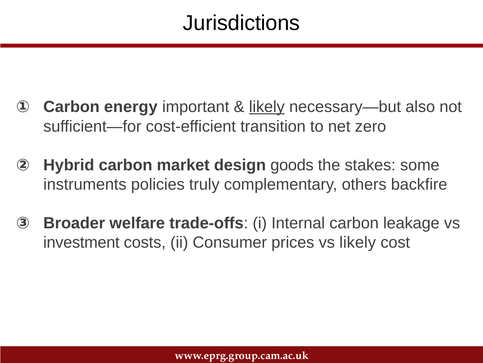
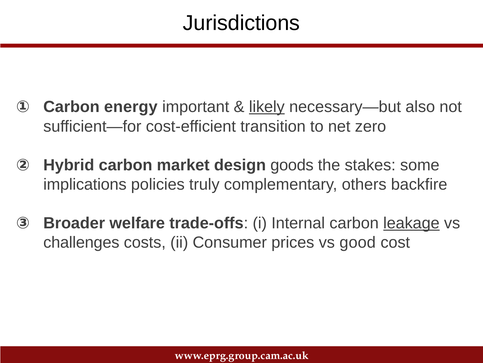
instruments: instruments -> implications (85, 184)
leakage underline: none -> present (411, 223)
investment: investment -> challenges (81, 242)
vs likely: likely -> good (358, 242)
